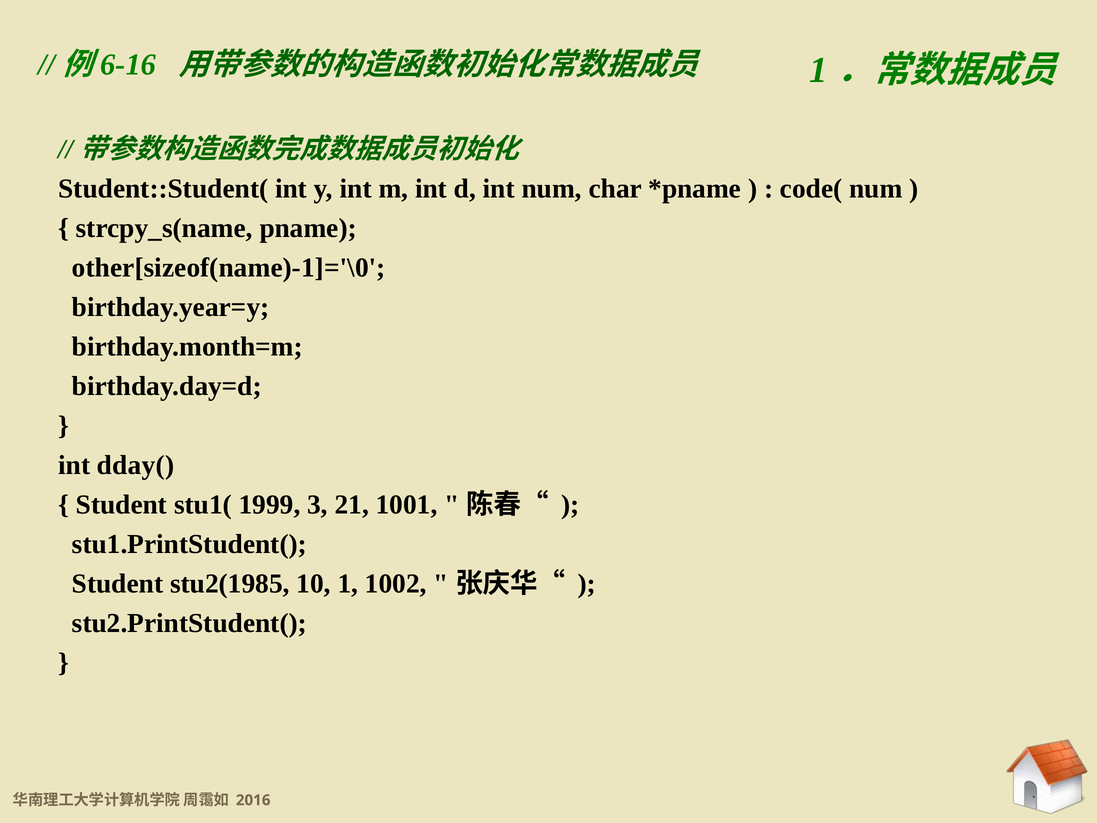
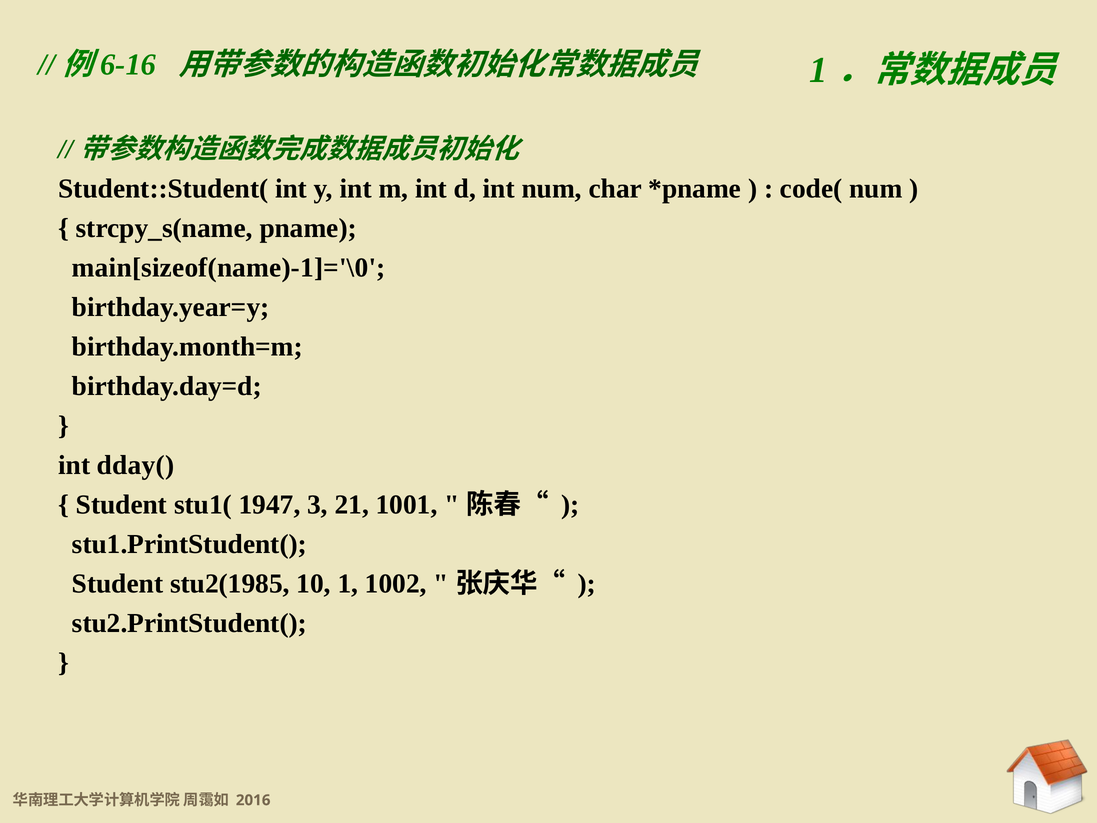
other[sizeof(name)-1]='\0: other[sizeof(name)-1]='\0 -> main[sizeof(name)-1]='\0 (229, 268)
1999: 1999 -> 1947 (270, 504)
